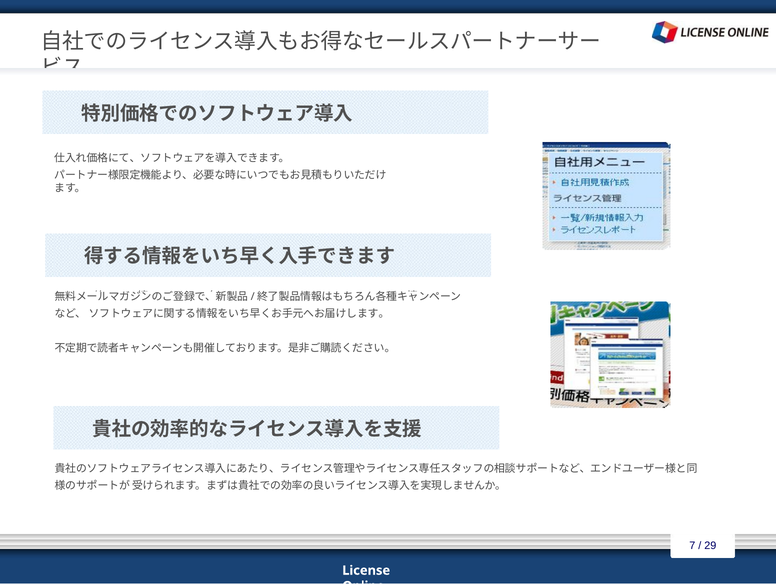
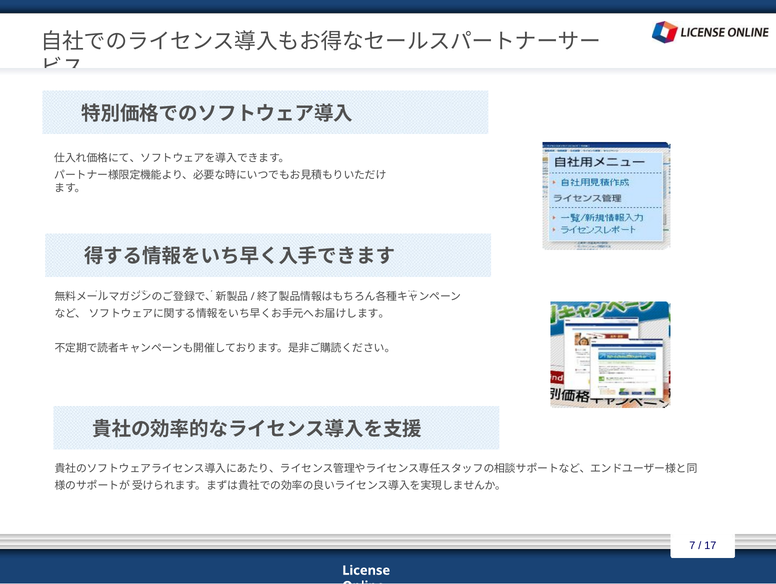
29: 29 -> 17 (710, 545)
